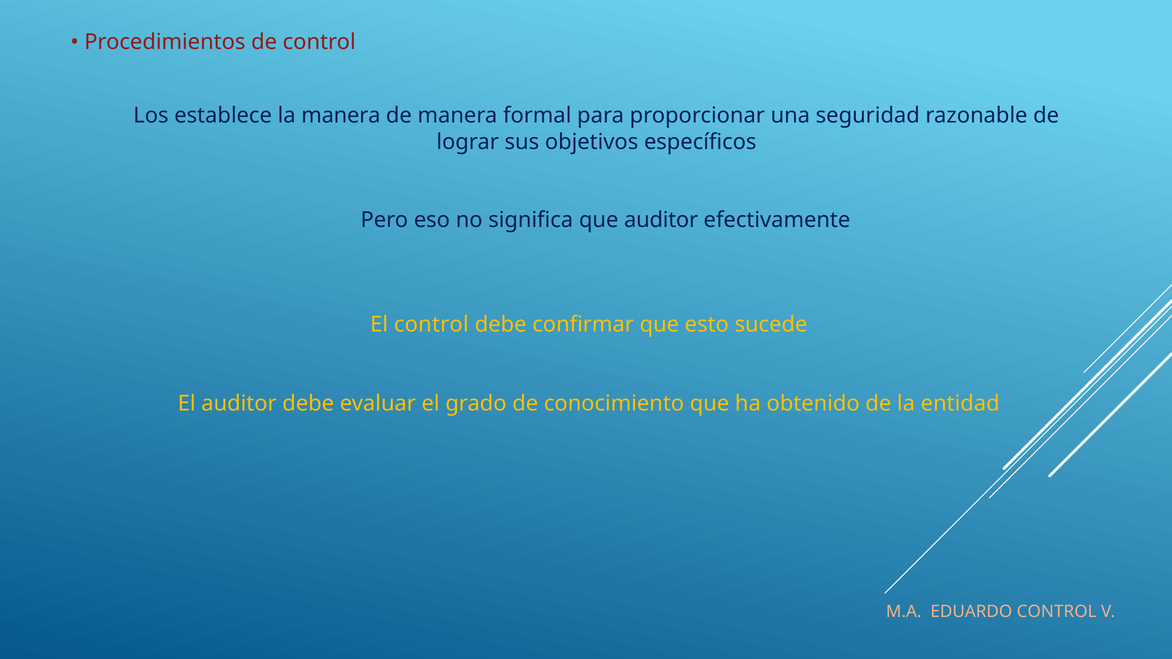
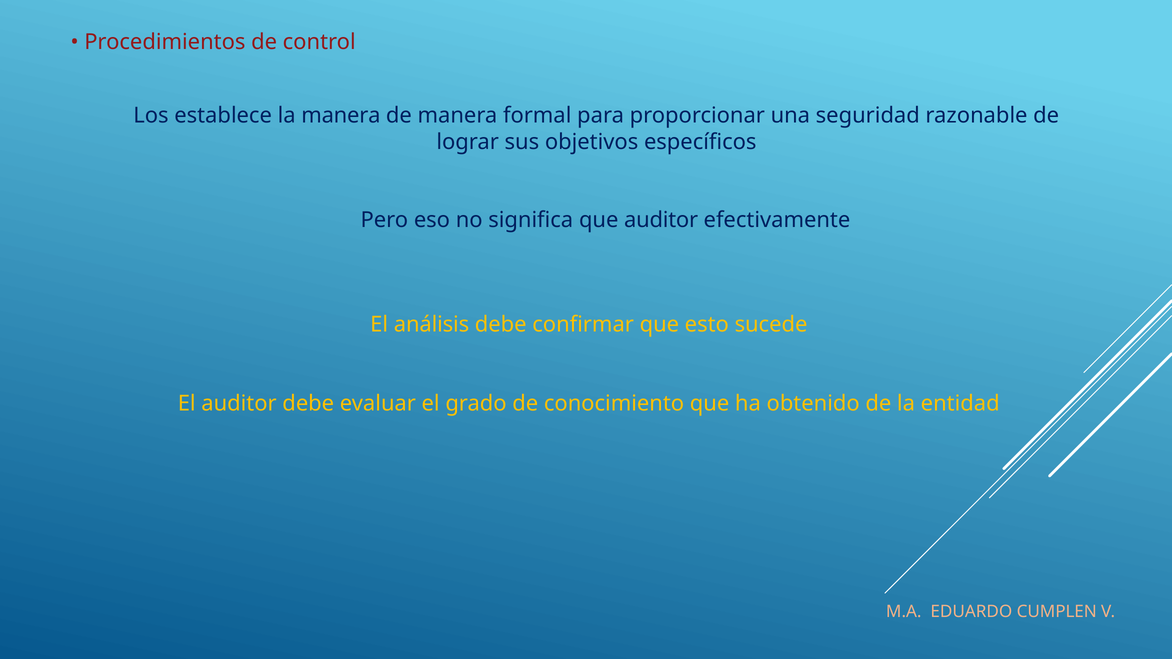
El control: control -> análisis (431, 325)
EDUARDO CONTROL: CONTROL -> CUMPLEN (1057, 612)
